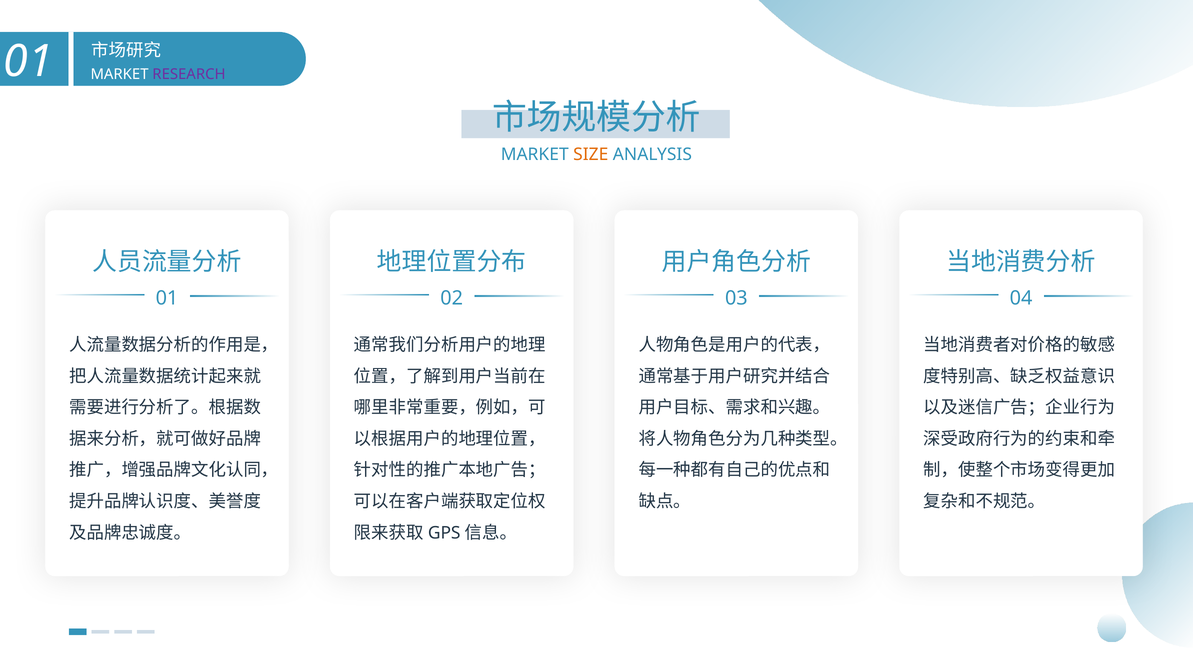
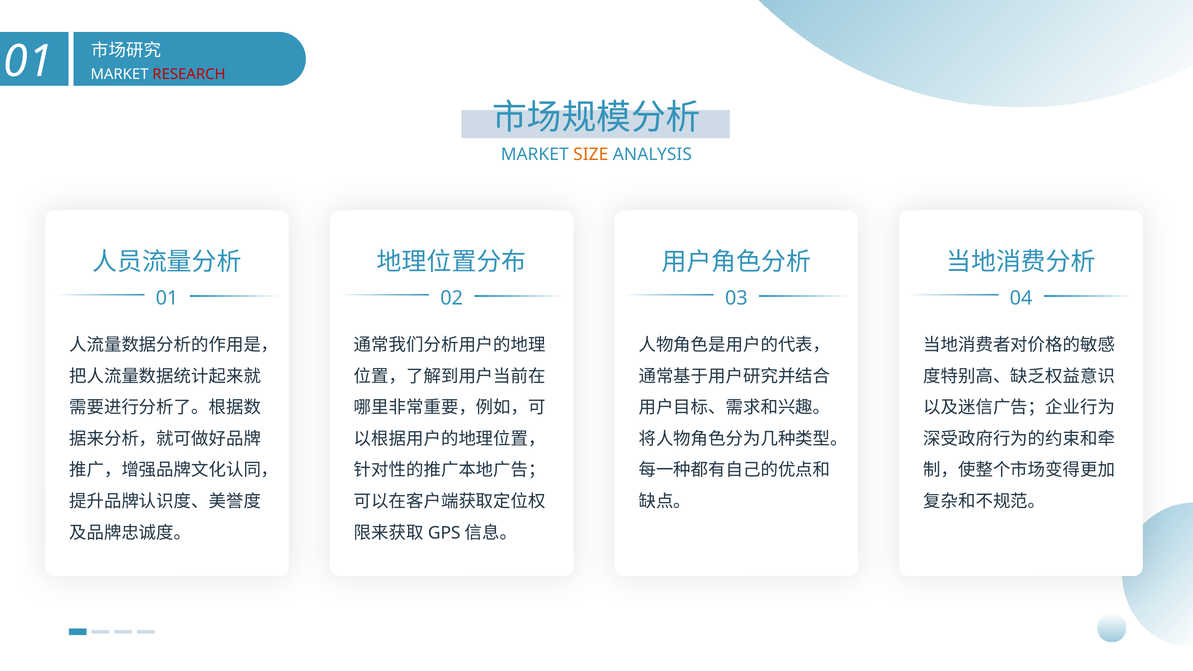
RESEARCH colour: purple -> red (189, 74)
